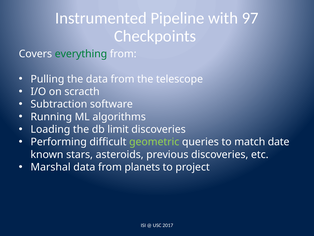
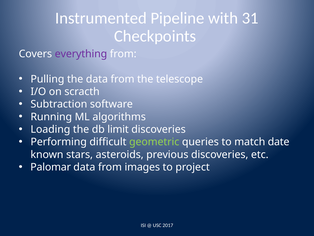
97: 97 -> 31 (250, 18)
everything colour: green -> purple (81, 54)
Marshal: Marshal -> Palomar (51, 167)
planets: planets -> images (142, 167)
